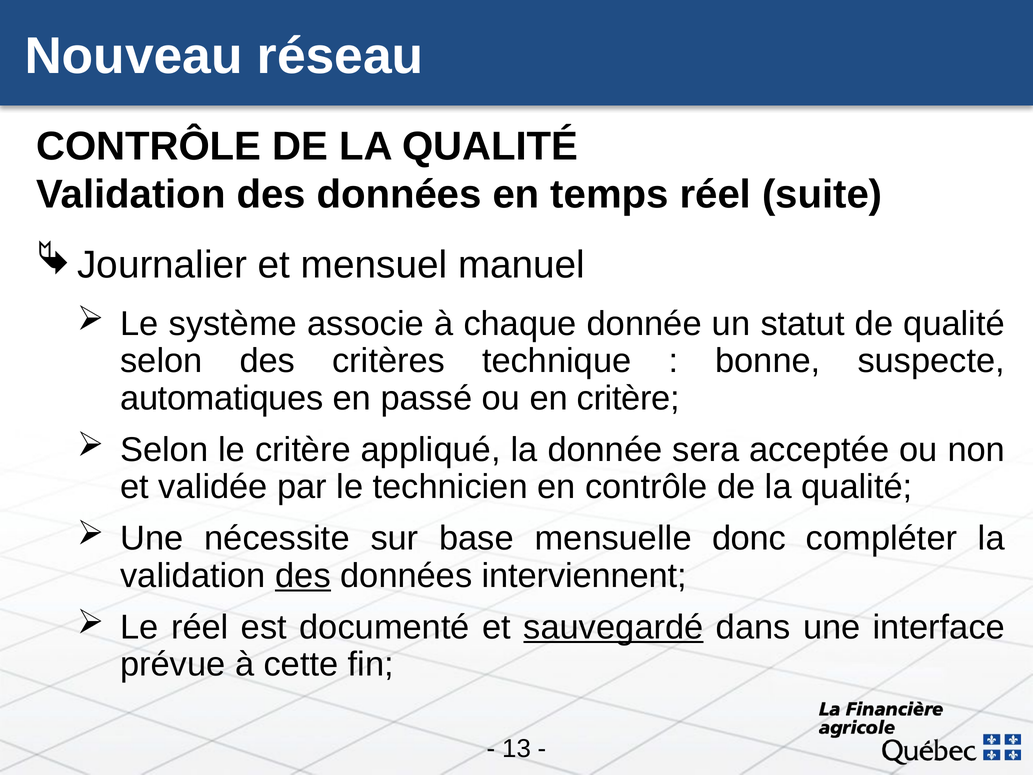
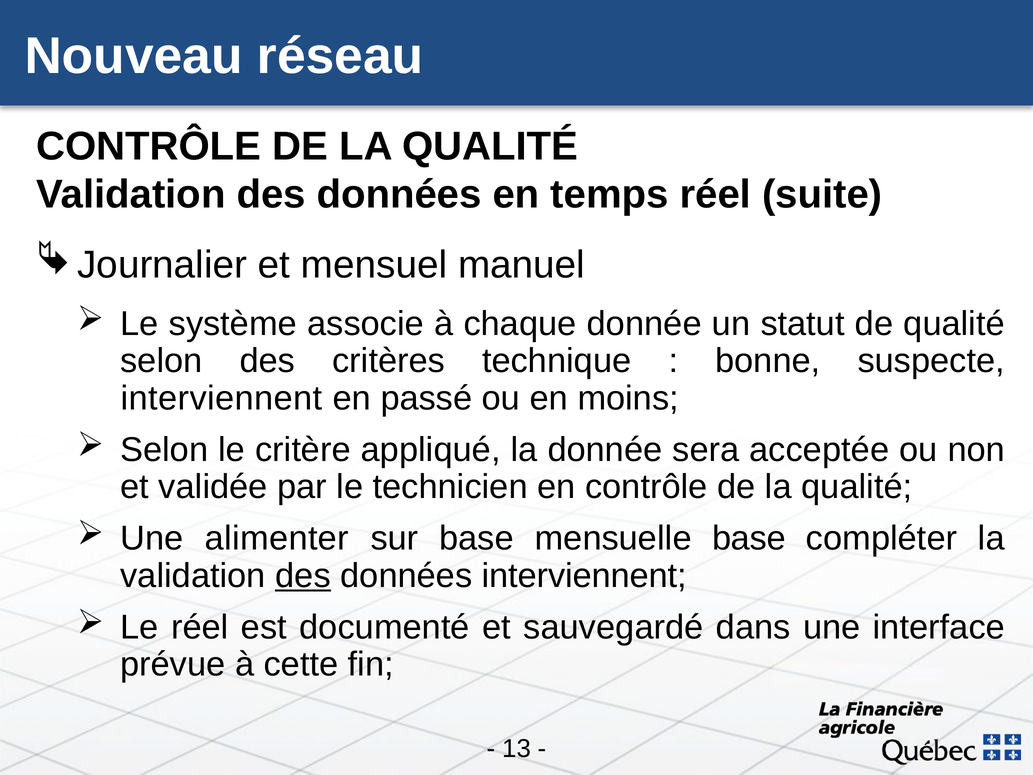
automatiques: automatiques -> interviennent (221, 398)
en critère: critère -> moins (628, 398)
nécessite: nécessite -> alimenter (277, 538)
mensuelle donc: donc -> base (749, 538)
sauvegardé underline: present -> none (613, 627)
